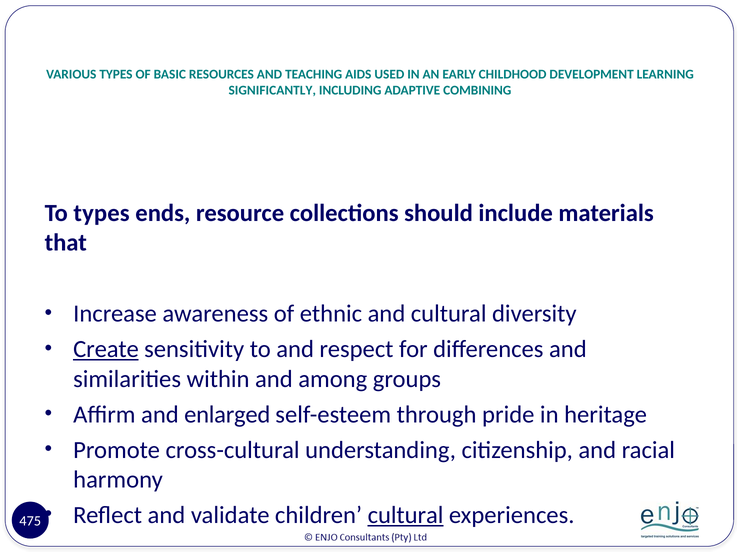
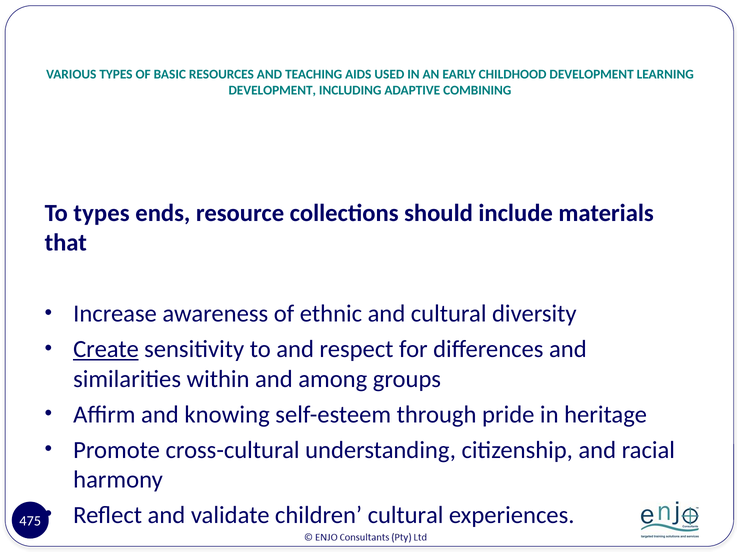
SIGNIFICANTLY: SIGNIFICANTLY -> DEVELOPMENT (272, 90)
enlarged: enlarged -> knowing (227, 415)
cultural underline: present -> none (406, 515)
